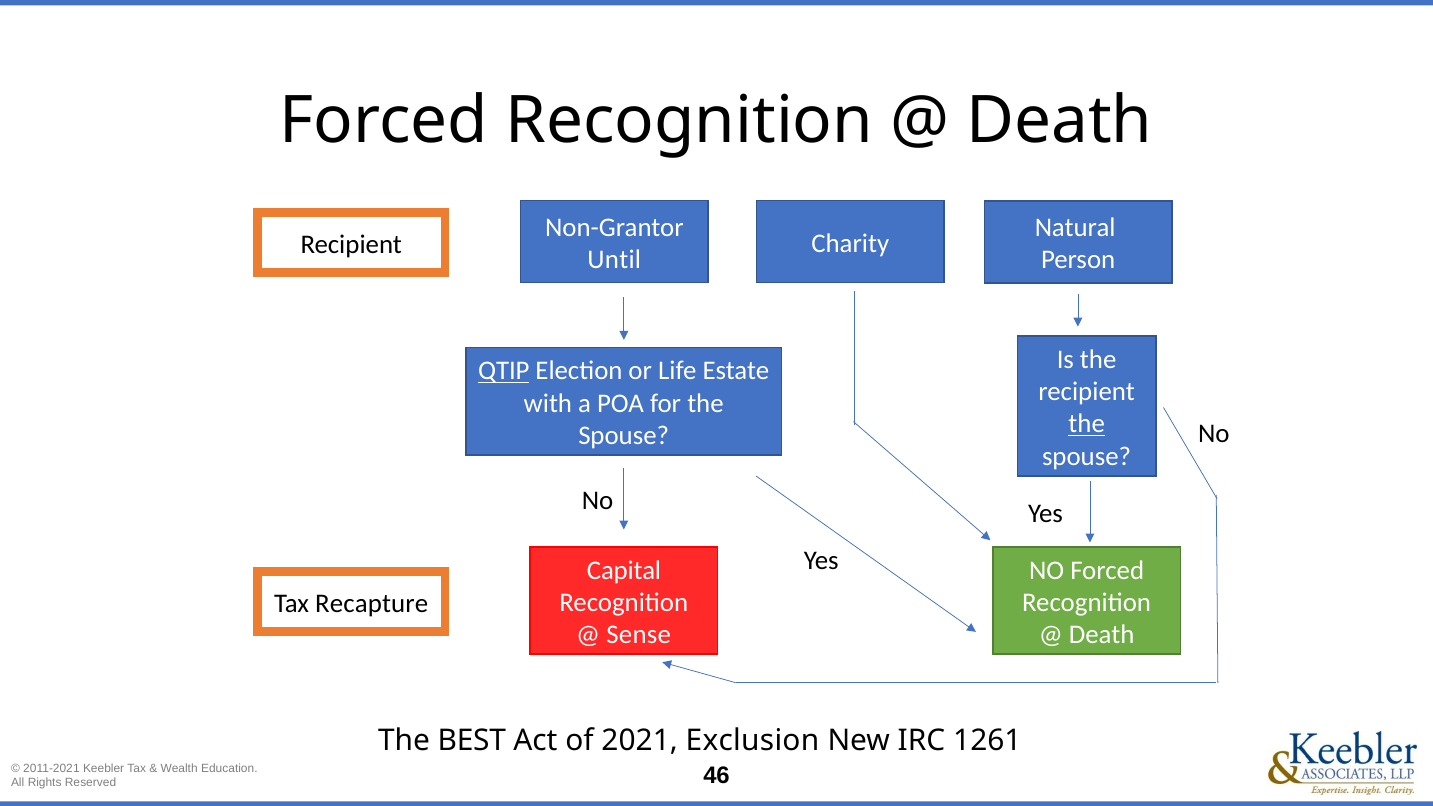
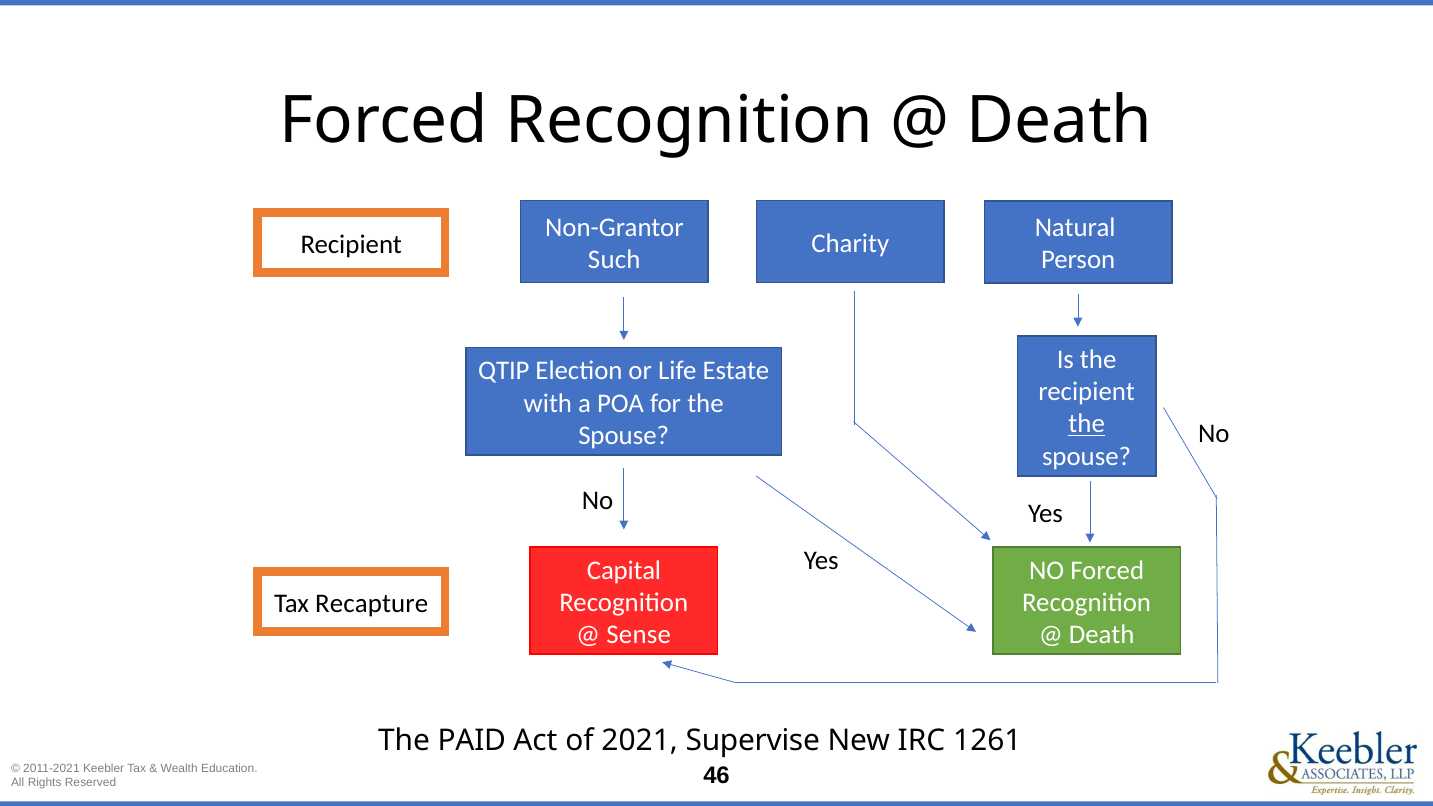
Until: Until -> Such (614, 260)
QTIP underline: present -> none (504, 371)
BEST: BEST -> PAID (472, 740)
Exclusion: Exclusion -> Supervise (753, 740)
